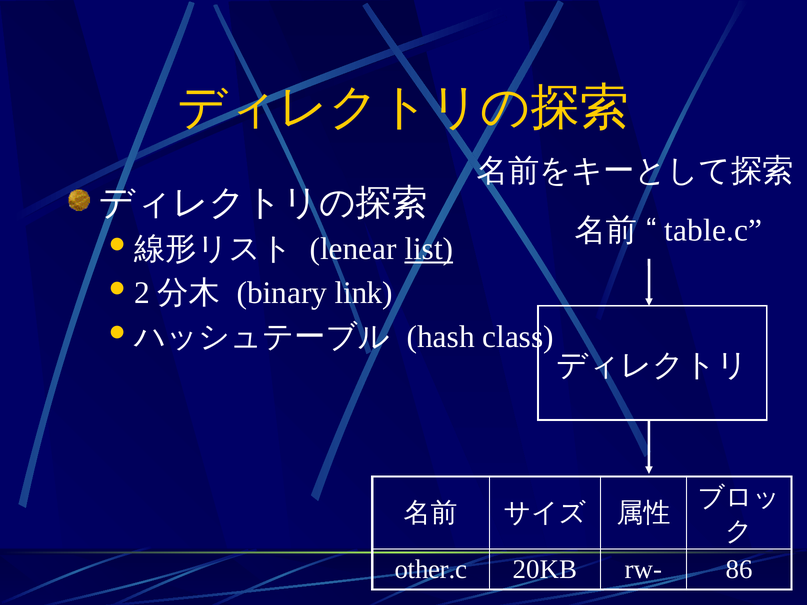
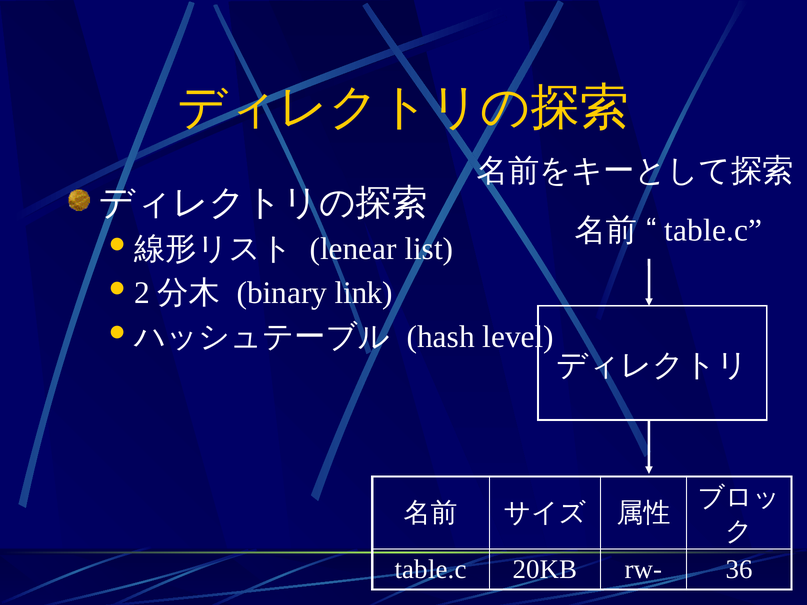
list underline: present -> none (429, 249)
class: class -> level (518, 337)
other.c: other.c -> table.c (431, 570)
86: 86 -> 36 (739, 570)
